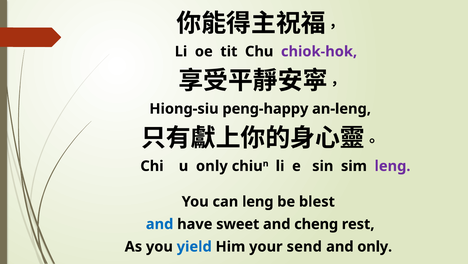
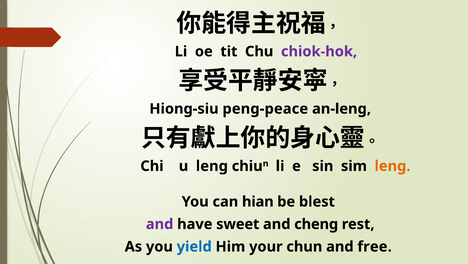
peng-happy: peng-happy -> peng-peace (265, 109)
u only: only -> leng (212, 166)
leng colour: purple -> orange (392, 166)
can leng: leng -> hian (258, 201)
and colour: blue -> purple (160, 224)
send: send -> chun (304, 246)
and only: only -> free (375, 246)
